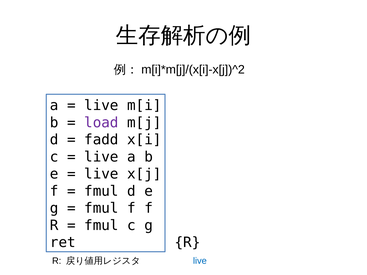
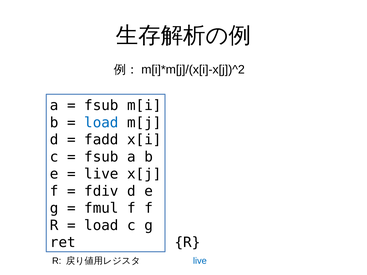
live: live -> fsub (101, 106)
load colour: purple -> blue (101, 123)
live: live -> fsub (101, 157)
fmul: fmul -> fdiv (101, 191)
fmul: fmul -> load (101, 226)
